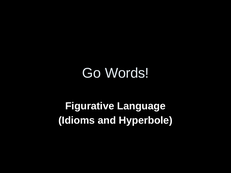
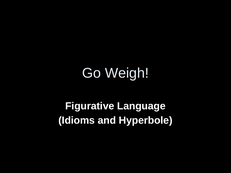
Words: Words -> Weigh (127, 73)
